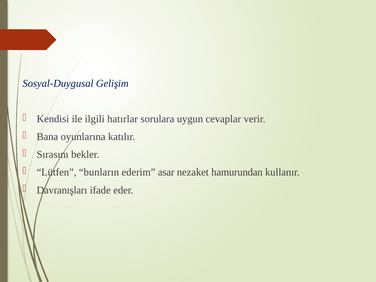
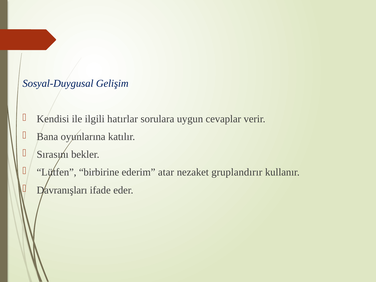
bunların: bunların -> birbirine (99, 172)
asar: asar -> atar (166, 172)
hamurundan: hamurundan -> gruplandırır (237, 172)
